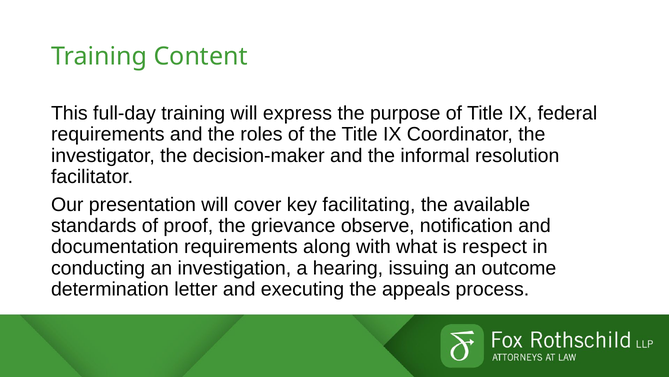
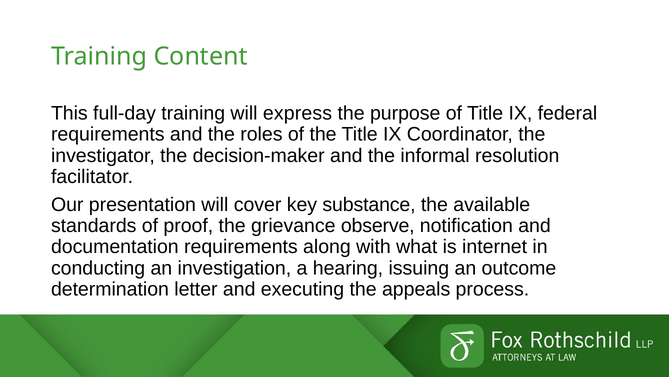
facilitating: facilitating -> substance (369, 204)
respect: respect -> internet (495, 247)
